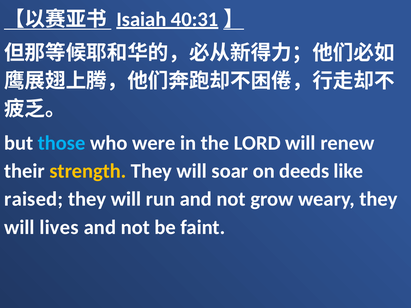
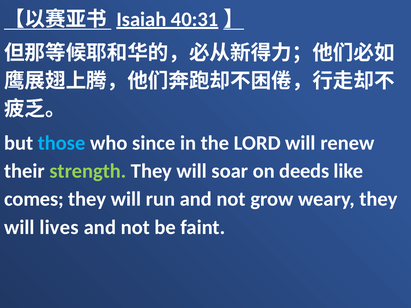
were: were -> since (154, 143)
strength colour: yellow -> light green (88, 171)
raised: raised -> comes (34, 199)
